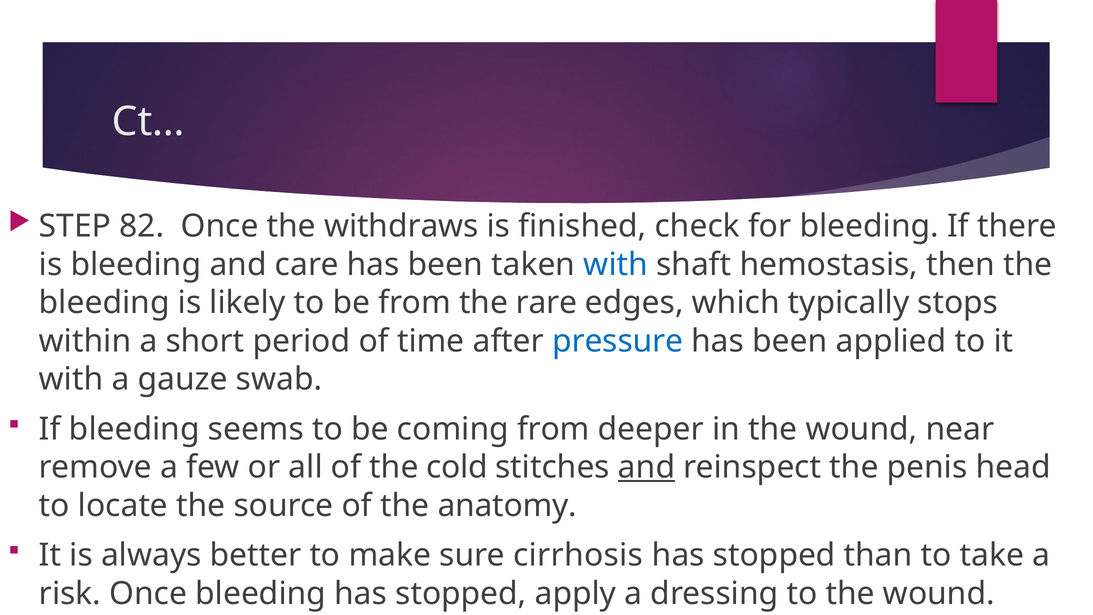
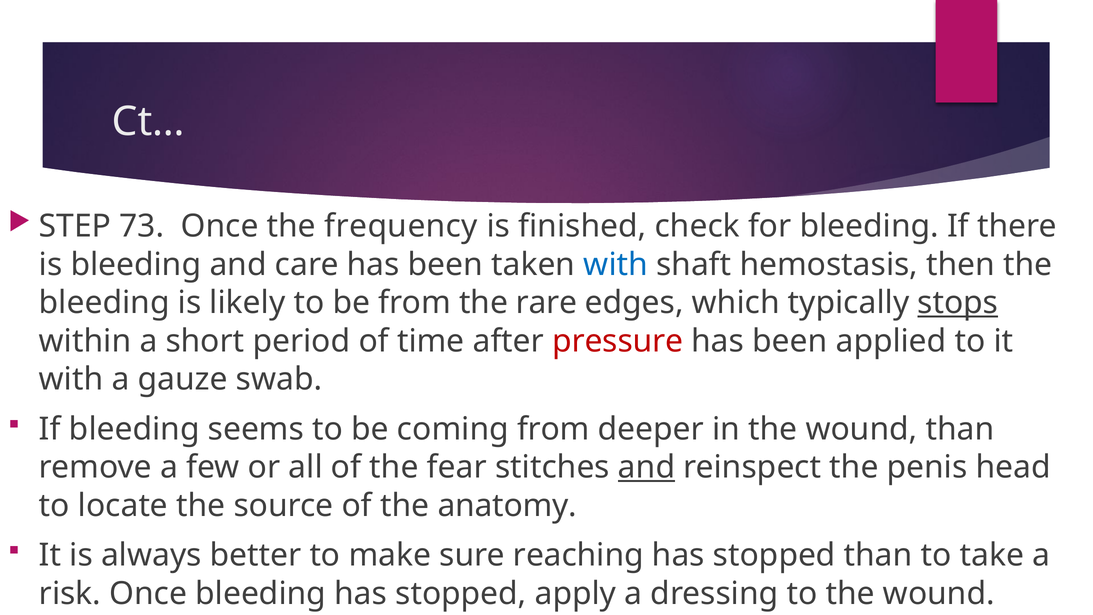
82: 82 -> 73 (142, 226)
withdraws: withdraws -> frequency (401, 226)
stops underline: none -> present (958, 303)
pressure colour: blue -> red (618, 341)
wound near: near -> than (960, 429)
cold: cold -> fear (457, 467)
cirrhosis: cirrhosis -> reaching (578, 555)
